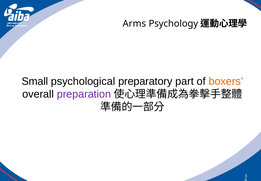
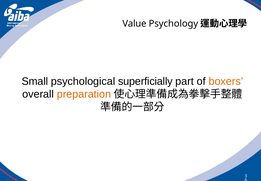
Arms: Arms -> Value (134, 24)
preparatory: preparatory -> superficially (145, 81)
preparation colour: purple -> orange (84, 94)
